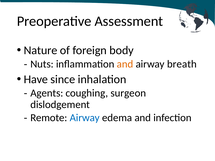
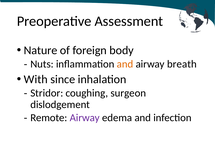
Have: Have -> With (36, 79)
Agents: Agents -> Stridor (47, 93)
Airway colour: blue -> purple (85, 118)
